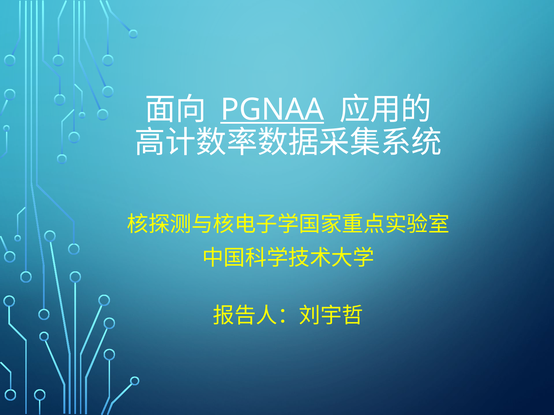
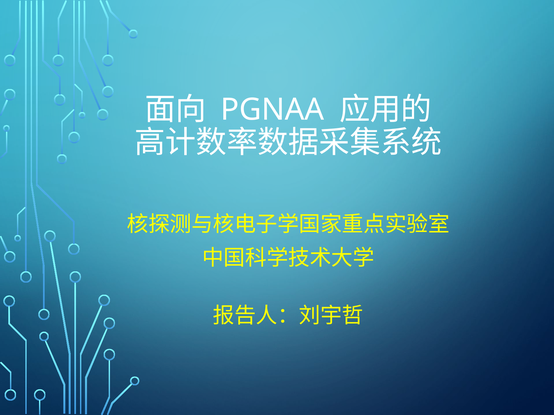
PGNAA underline: present -> none (272, 110)
